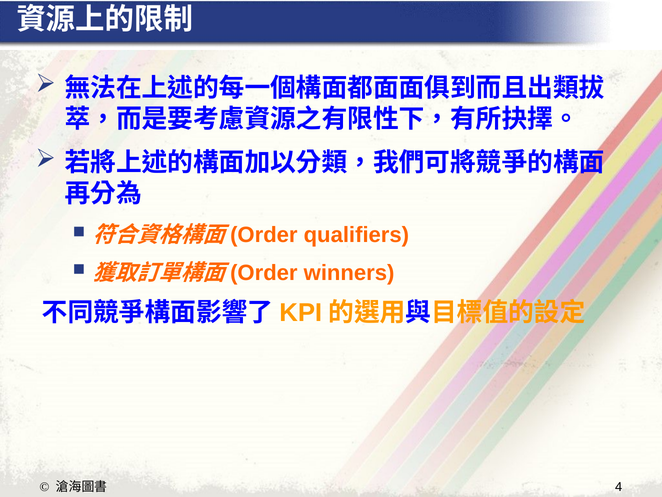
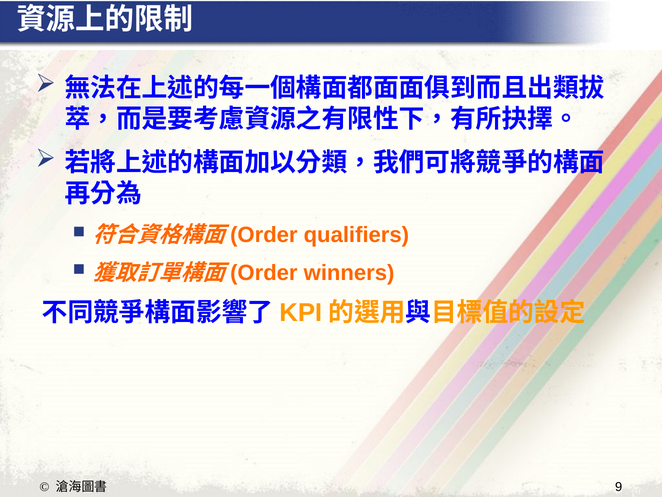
4: 4 -> 9 (619, 486)
